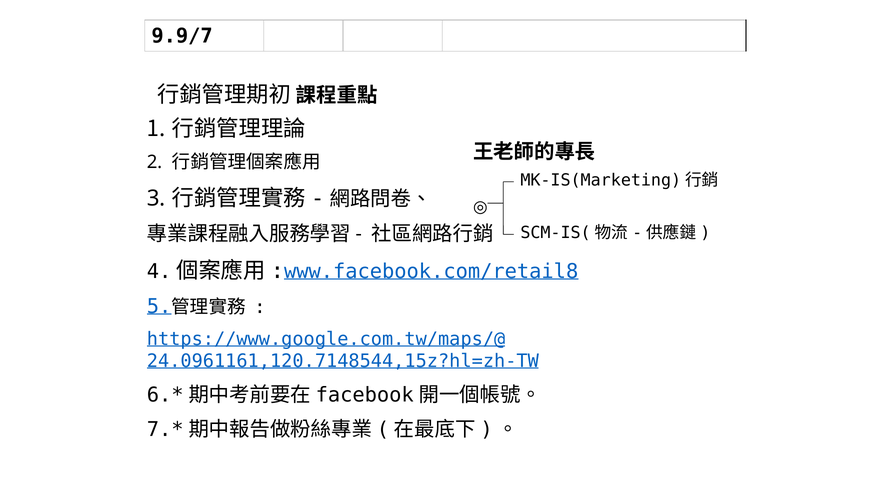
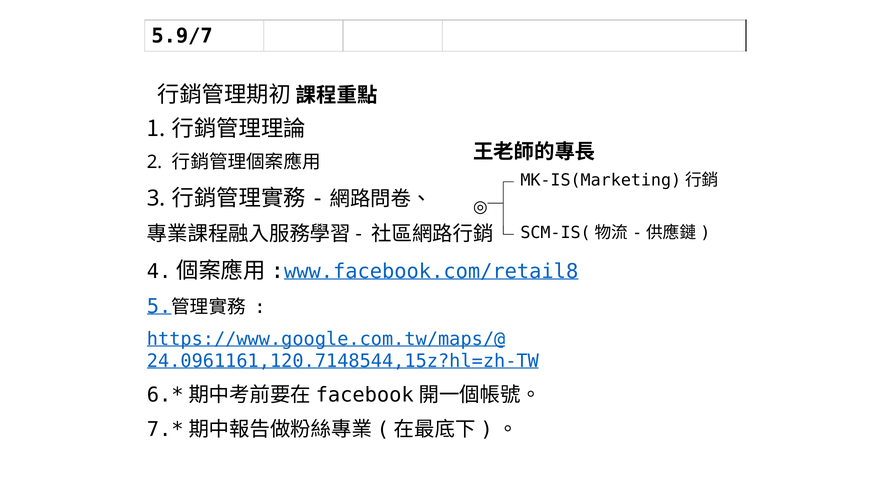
9.9/7: 9.9/7 -> 5.9/7 (182, 36)
